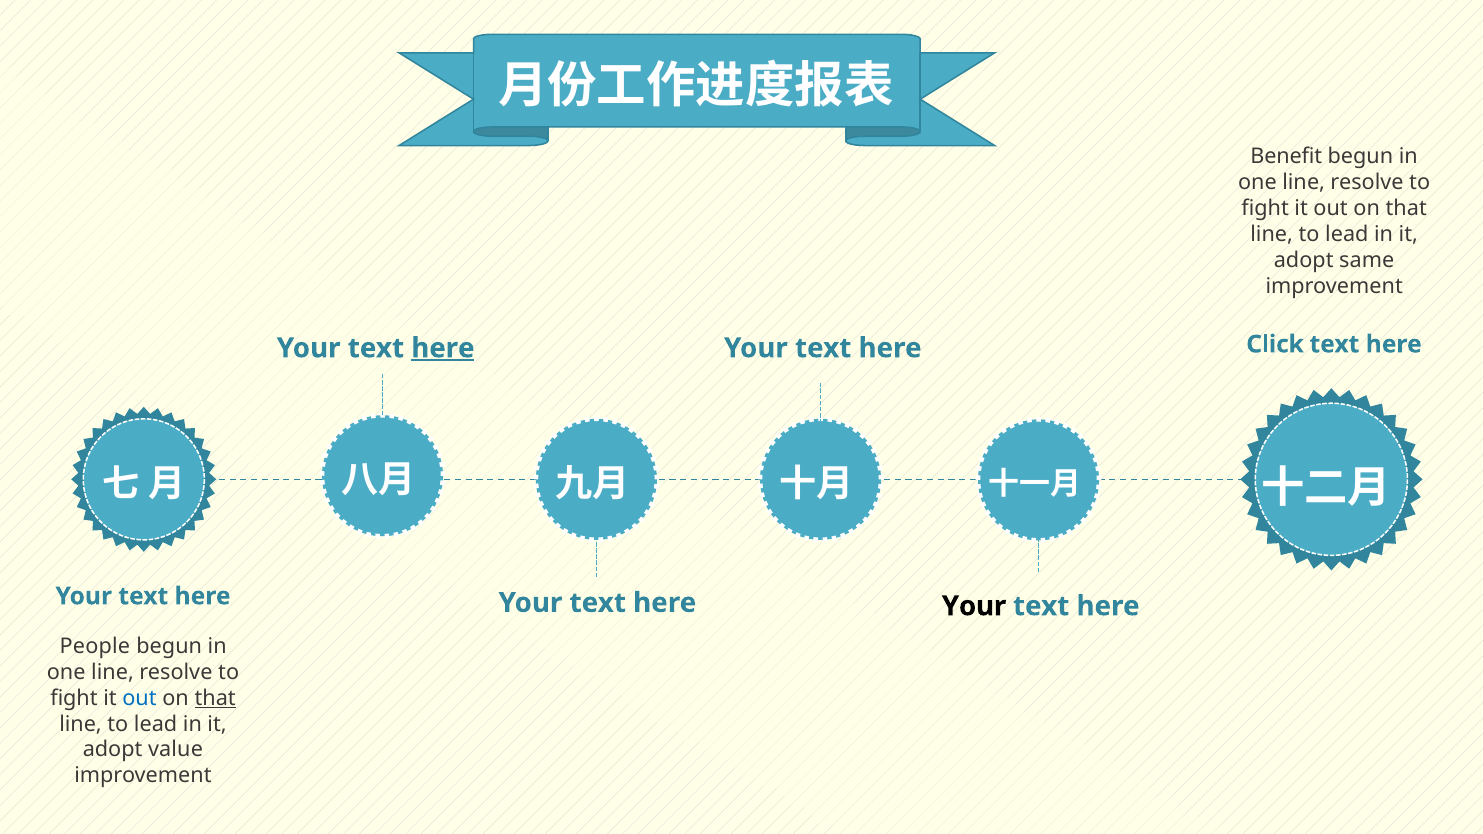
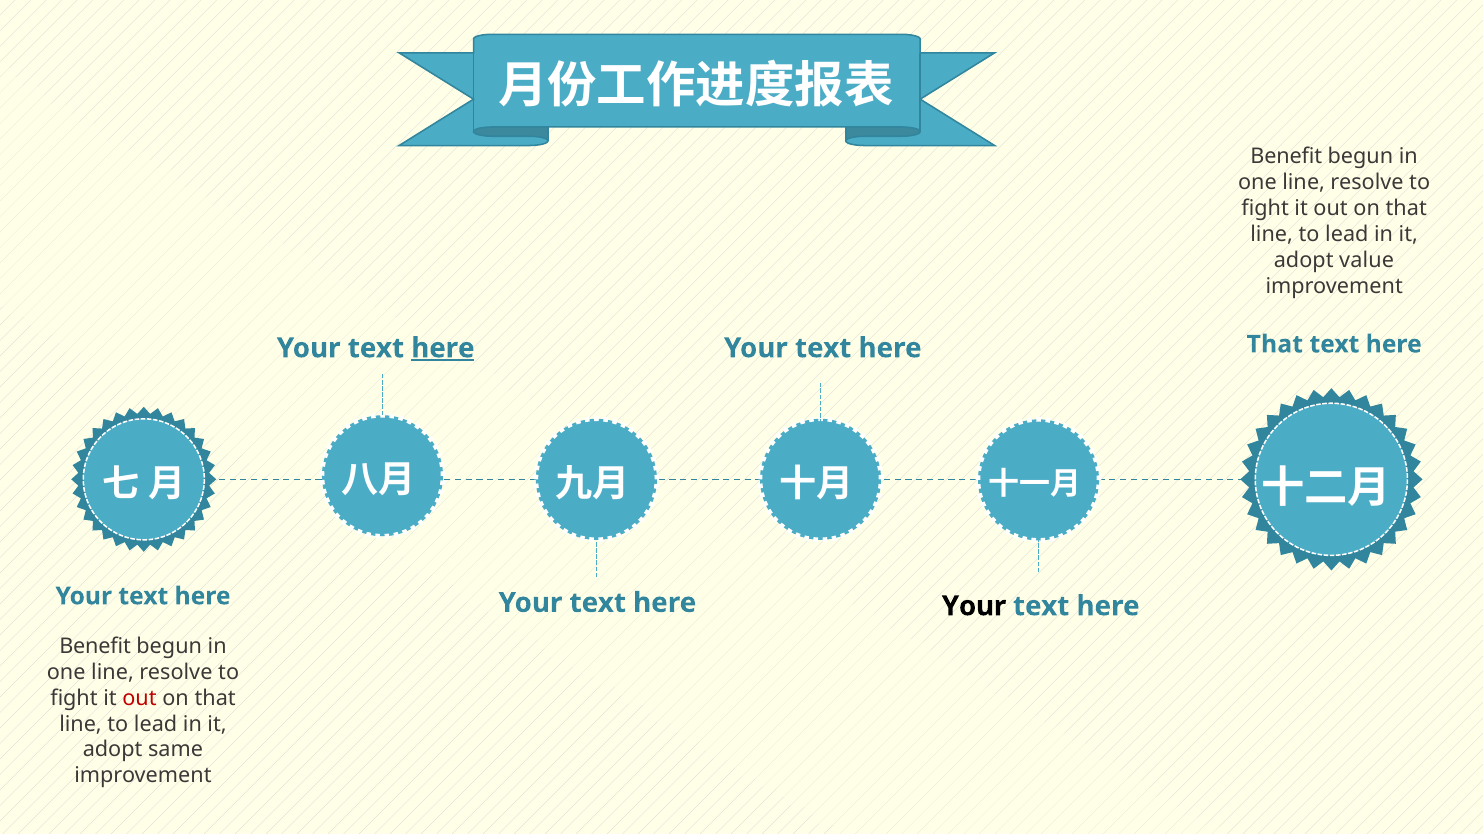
same: same -> value (1367, 261)
Click: Click -> That (1275, 344)
People: People -> Benefit (95, 646)
out colour: blue -> red (139, 698)
that underline: present -> none (215, 698)
value: value -> same (176, 750)
